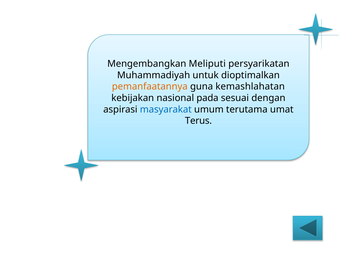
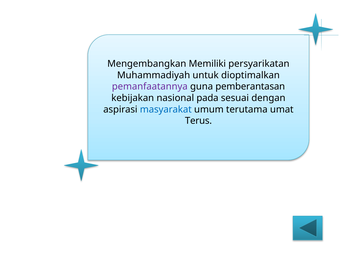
Meliputi: Meliputi -> Memiliki (207, 64)
pemanfaatannya colour: orange -> purple (150, 87)
kemashlahatan: kemashlahatan -> pemberantasan (250, 87)
